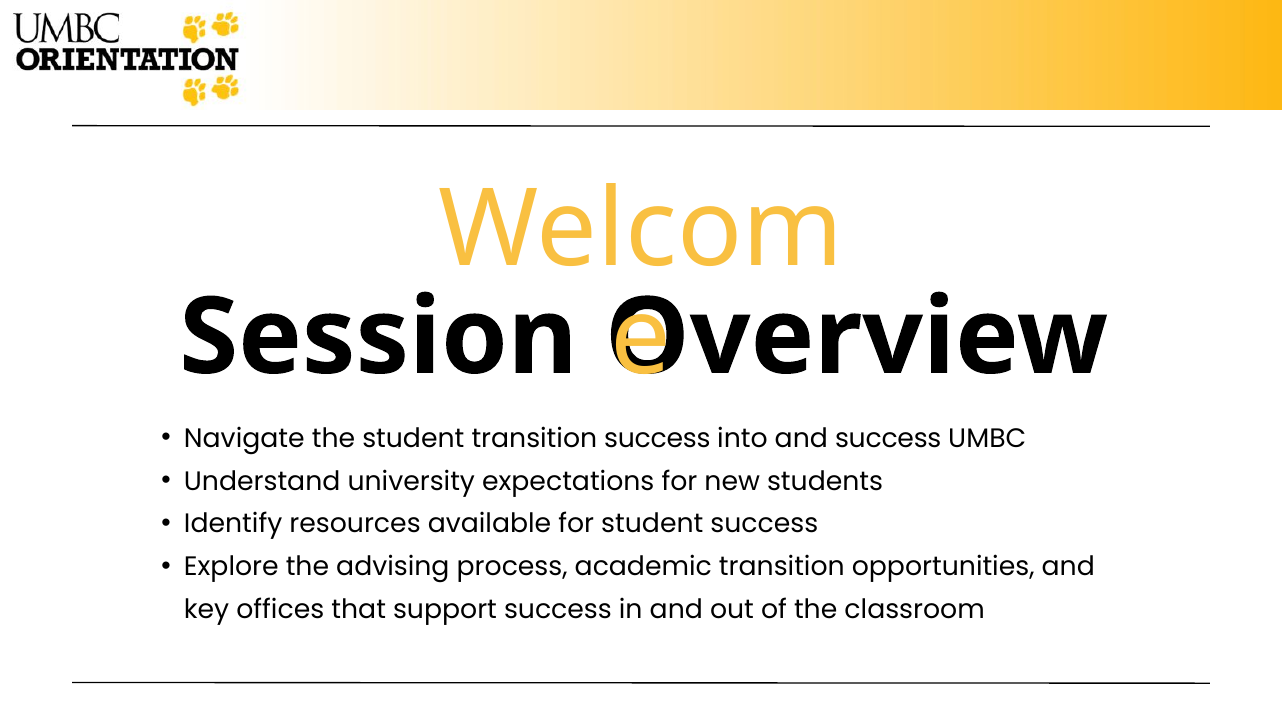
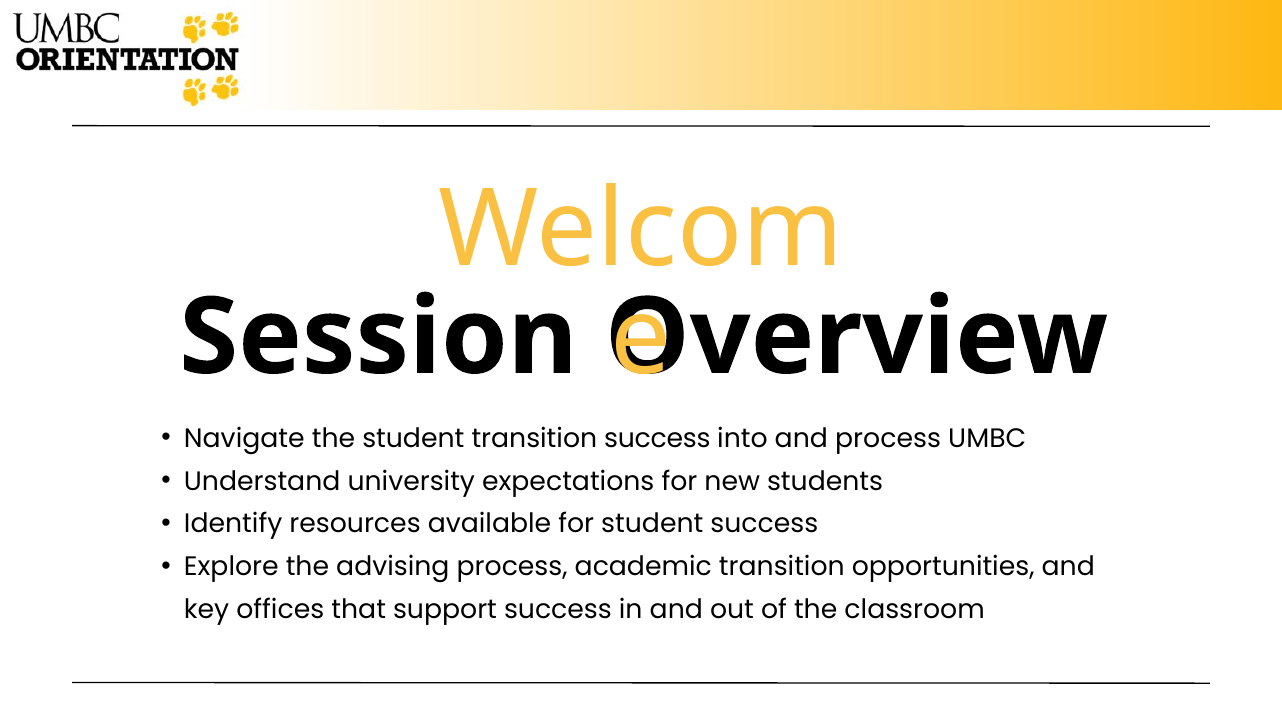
and success: success -> process (888, 439)
